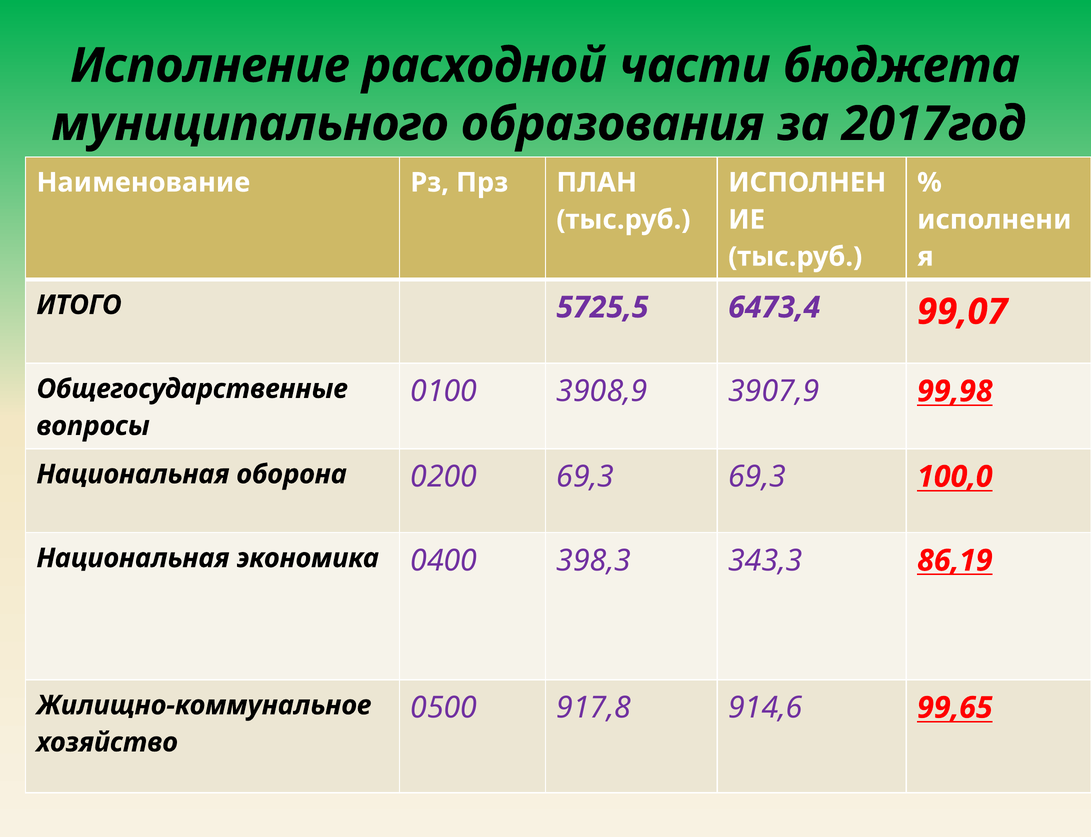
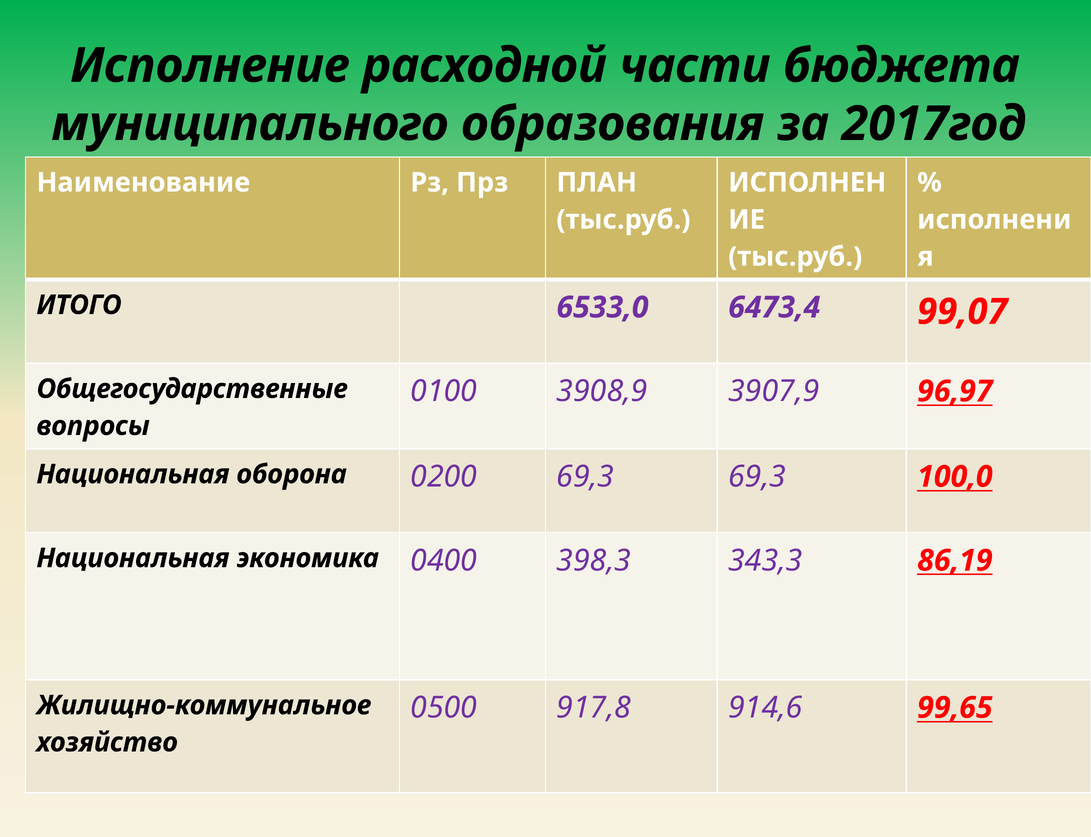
5725,5: 5725,5 -> 6533,0 (602, 308)
99,98: 99,98 -> 96,97 (955, 392)
